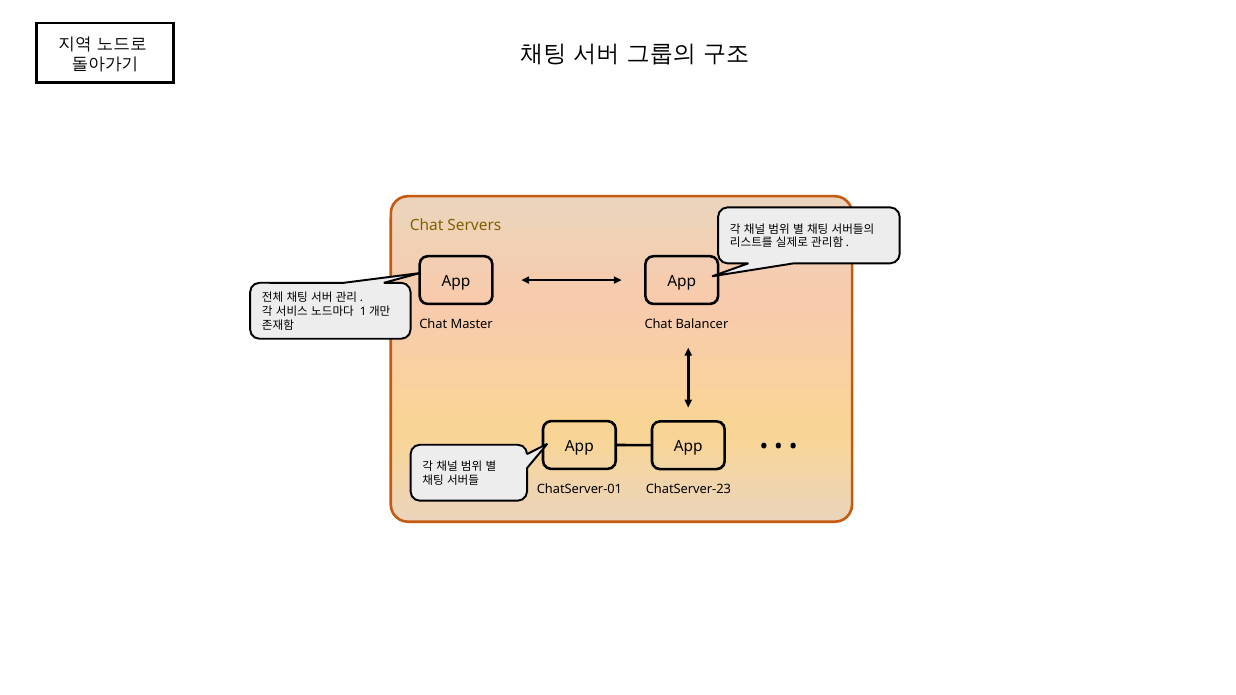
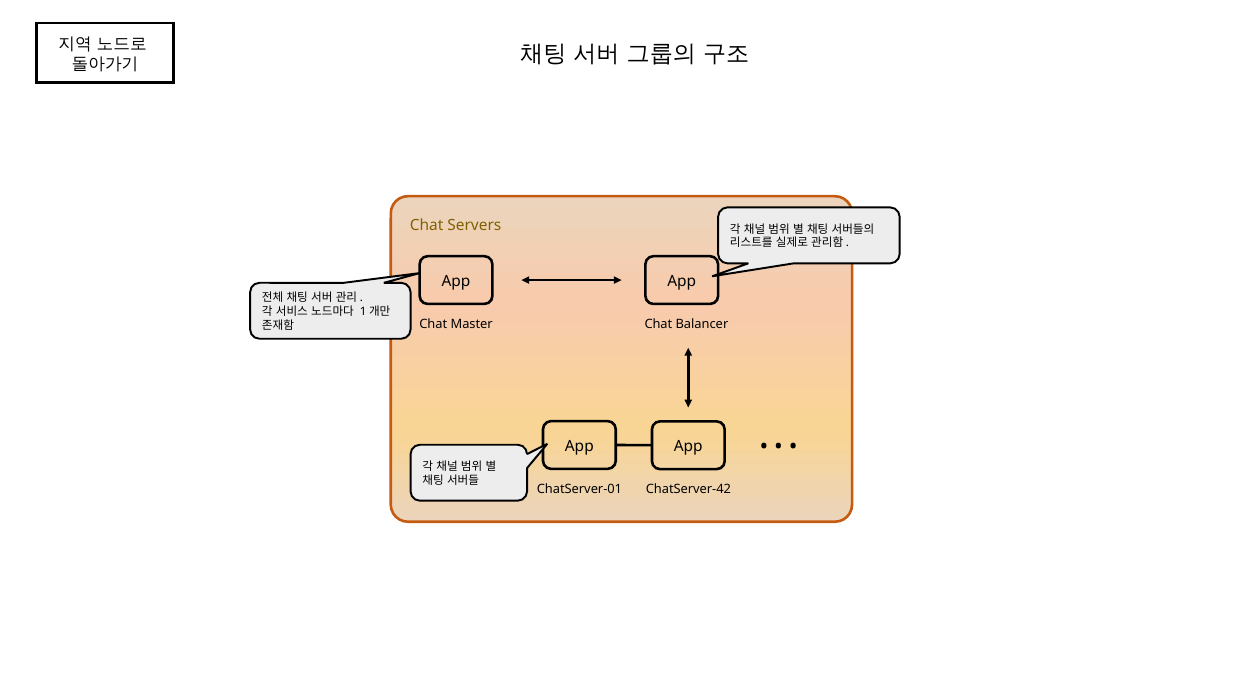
ChatServer-23: ChatServer-23 -> ChatServer-42 (688, 489)
